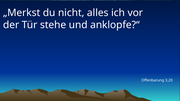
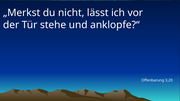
alles: alles -> lässt (98, 13)
